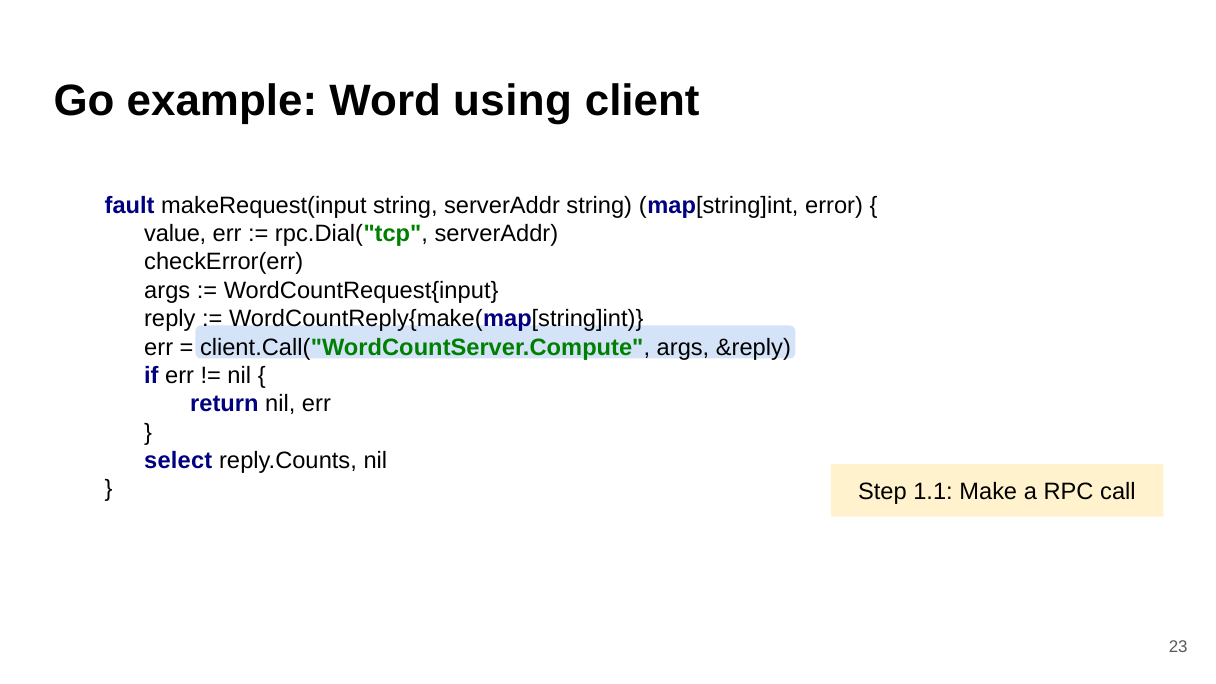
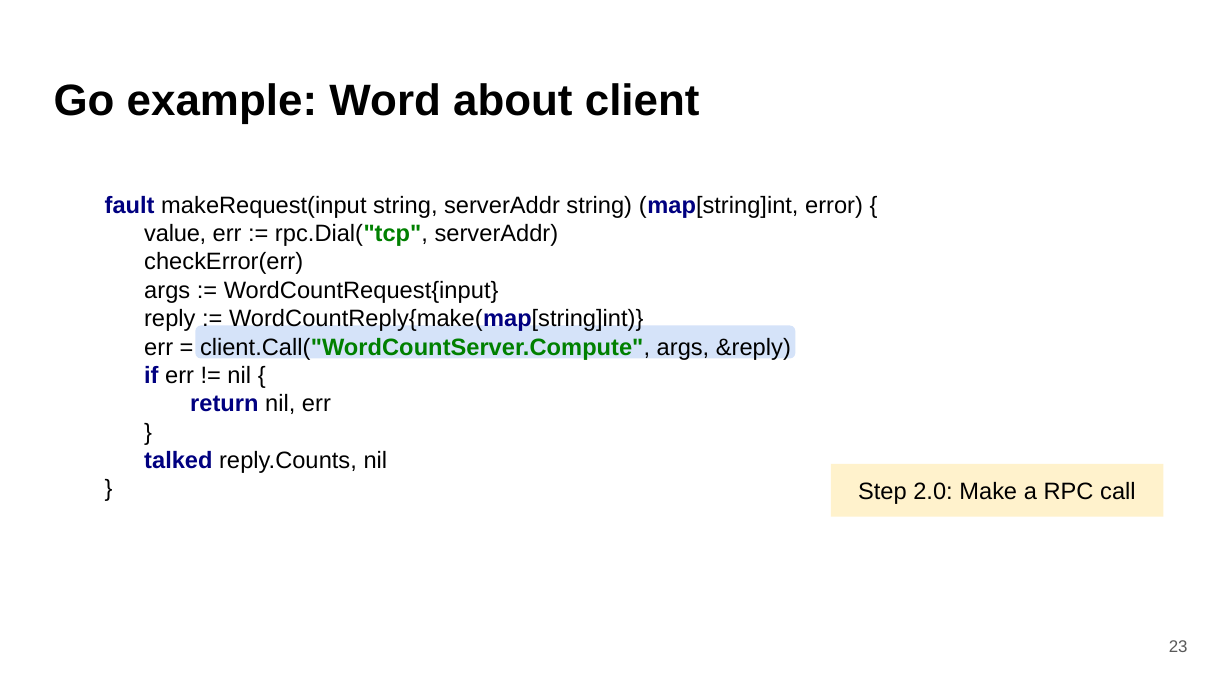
using: using -> about (513, 101)
select: select -> talked (178, 461)
1.1: 1.1 -> 2.0 (933, 492)
